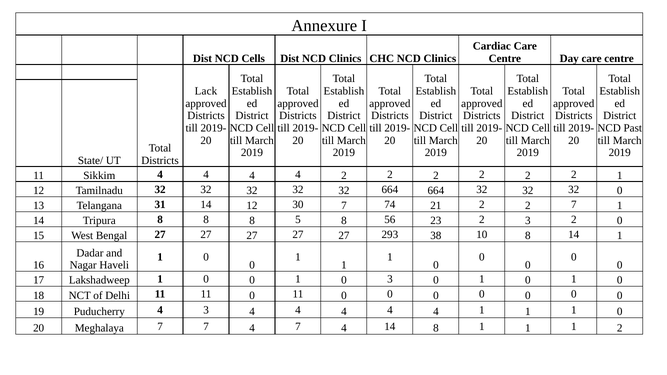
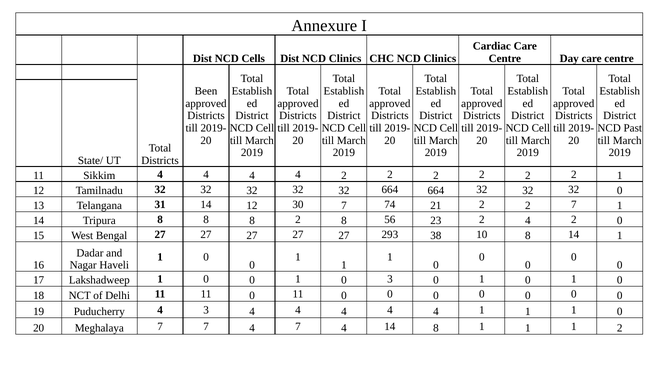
Lack: Lack -> Been (206, 91)
8 5: 5 -> 2 (298, 220)
2 3: 3 -> 4 (528, 221)
